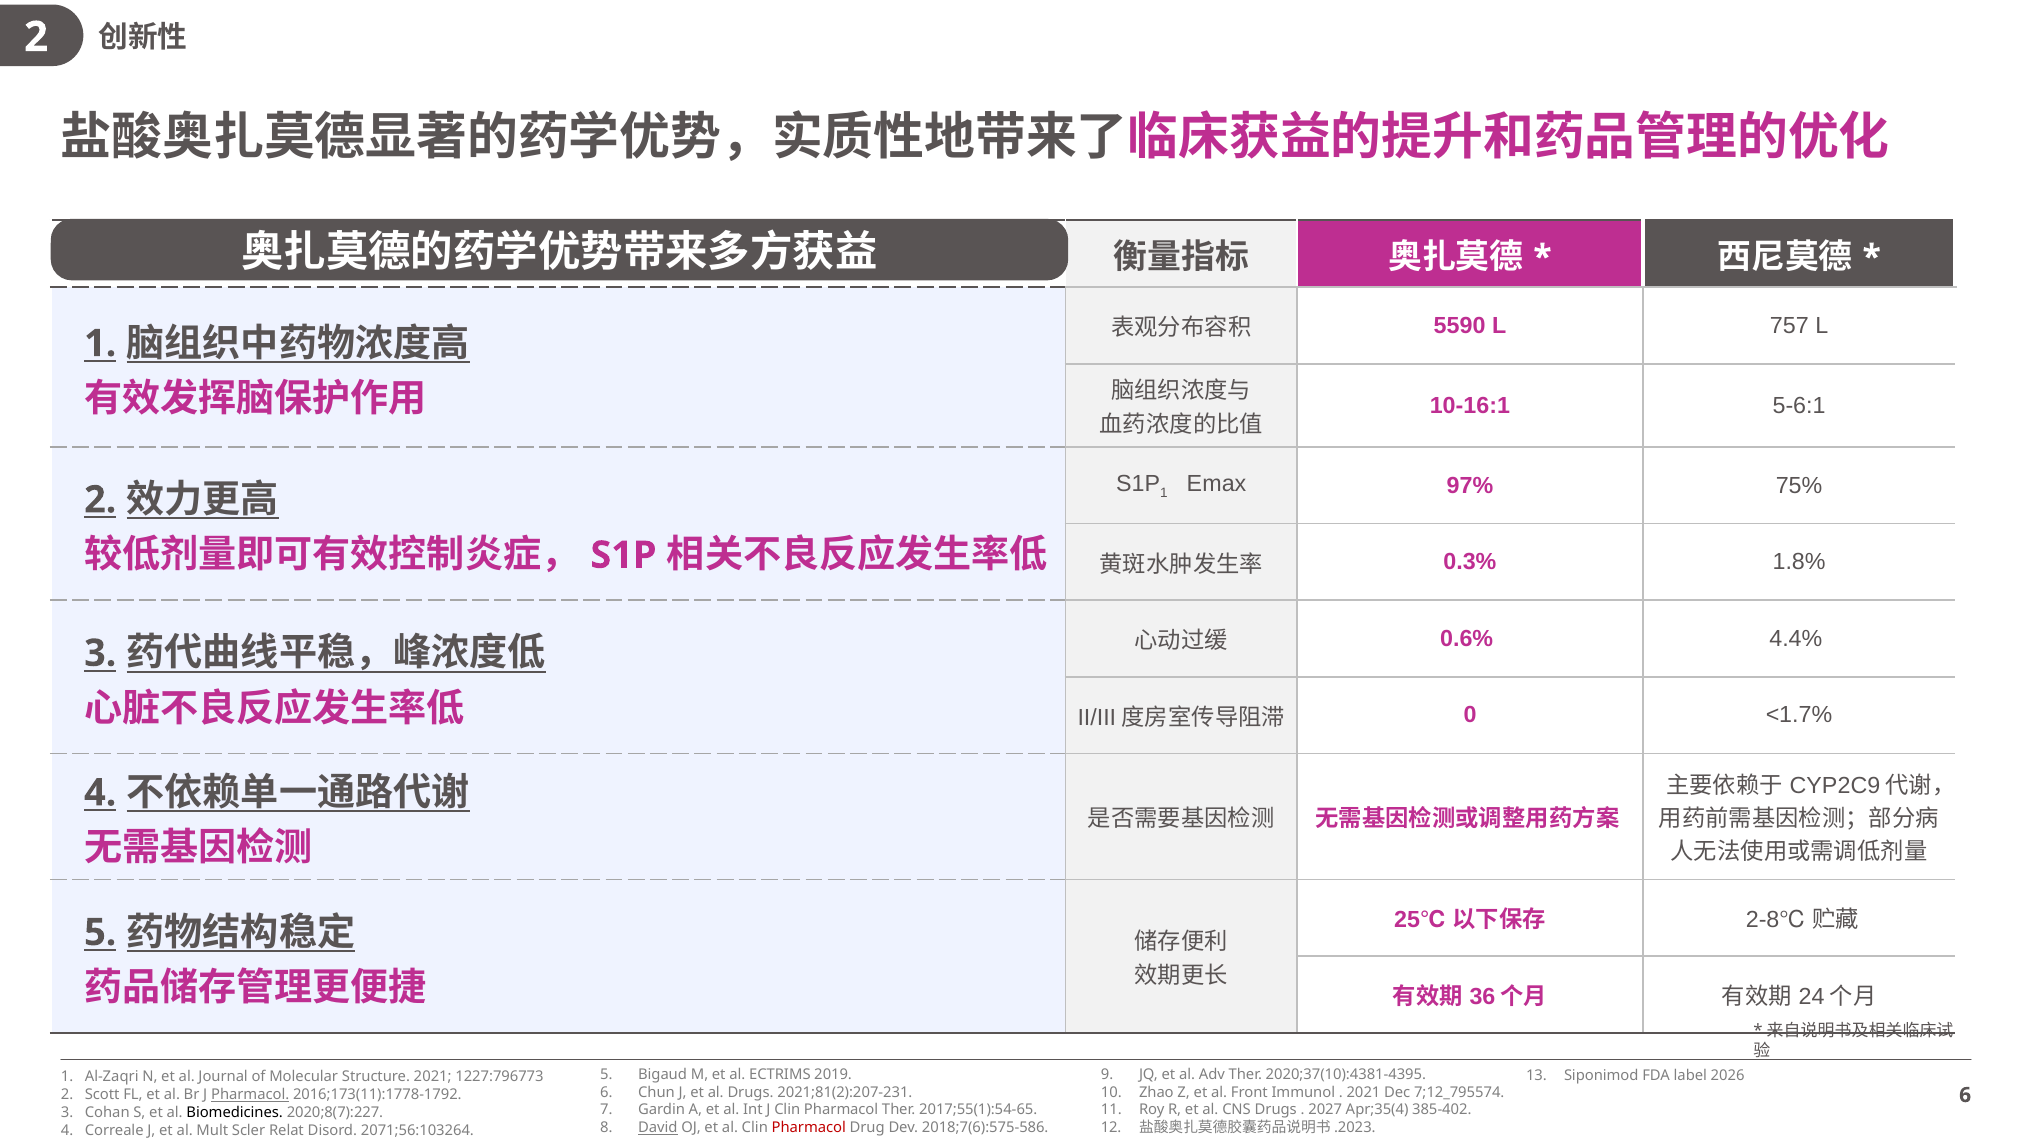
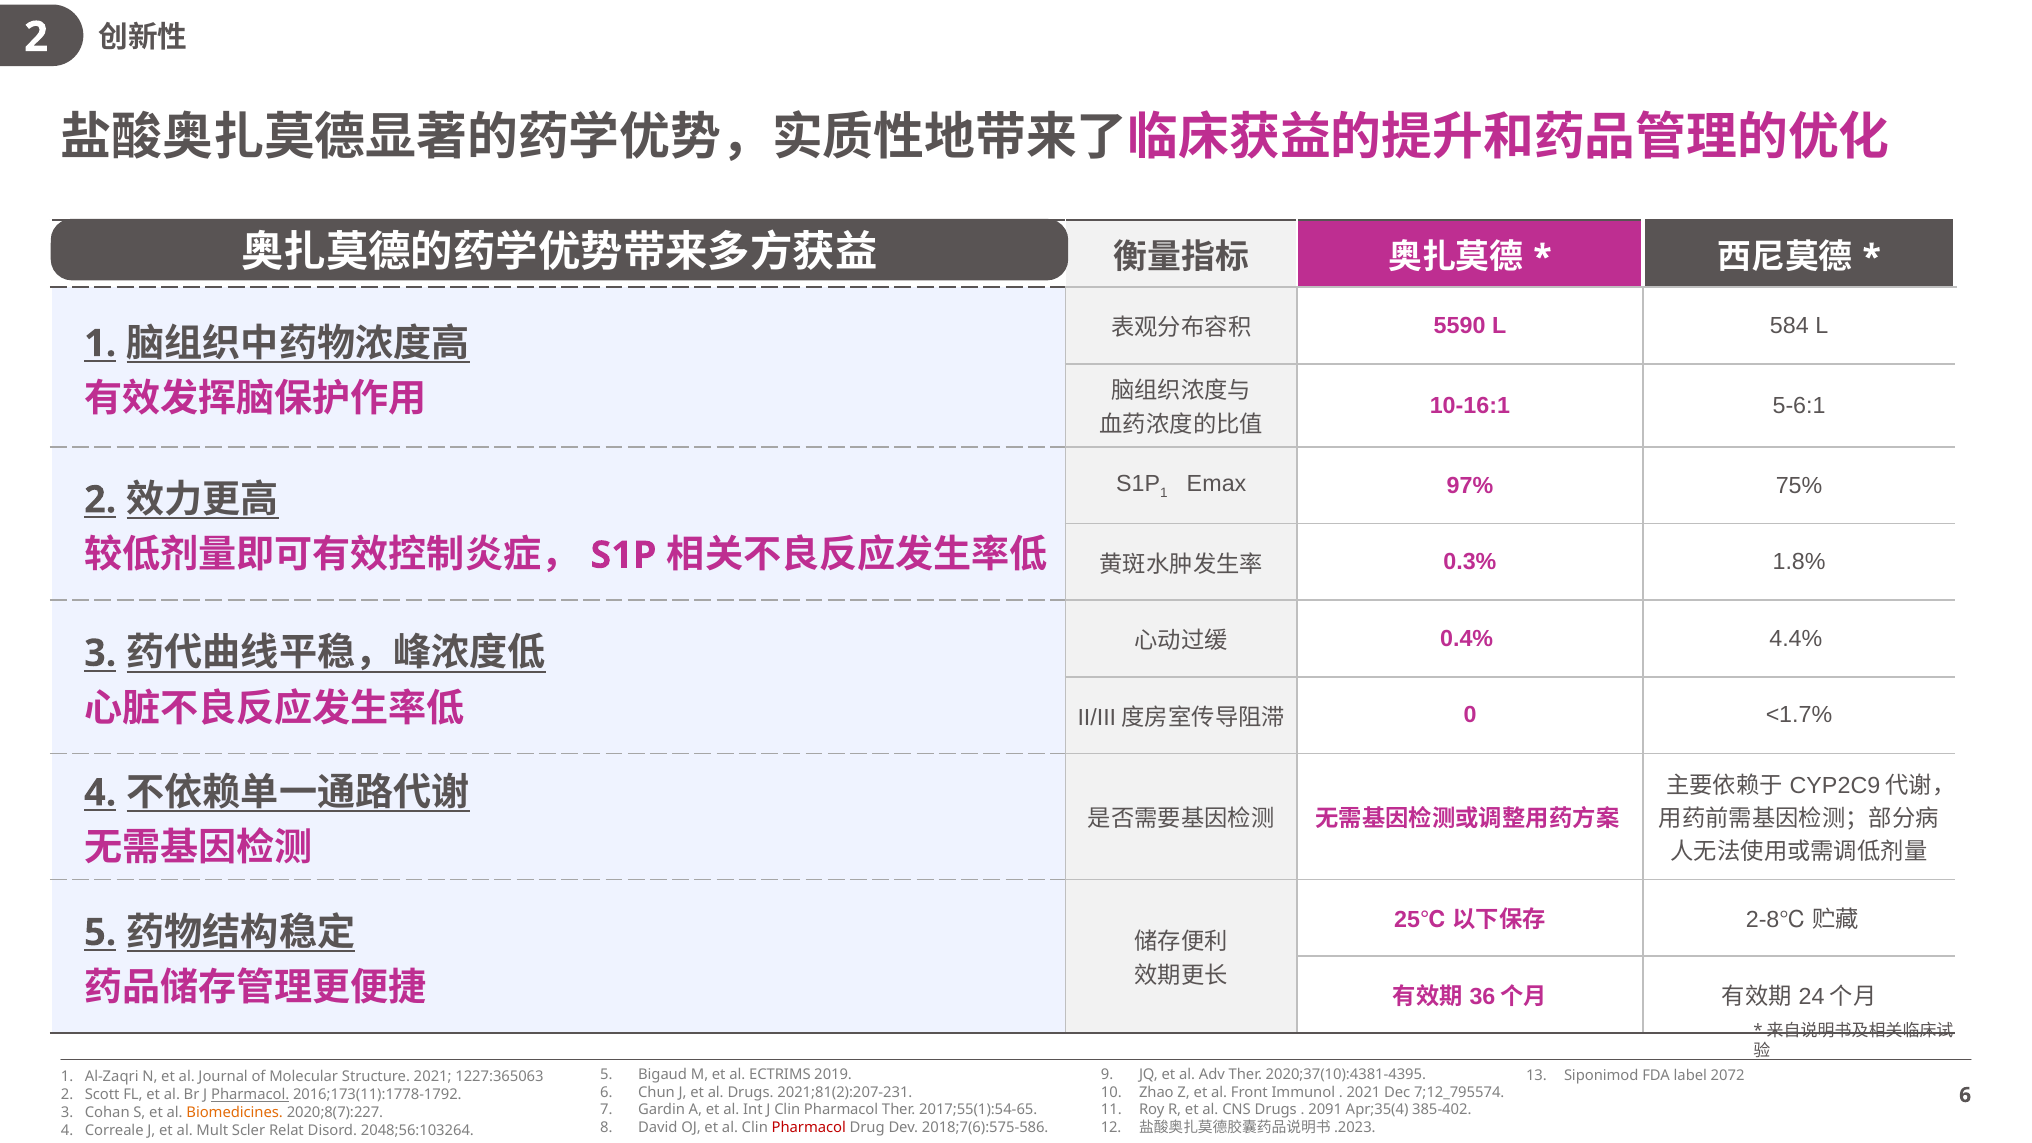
757: 757 -> 584 (1789, 326)
0.6%: 0.6% -> 0.4% (1467, 639)
2026: 2026 -> 2072 (1728, 1075)
1227:796773: 1227:796773 -> 1227:365063 (500, 1077)
2027: 2027 -> 2091 (1325, 1110)
Biomedicines colour: black -> orange (235, 1112)
David underline: present -> none (658, 1128)
2071;56:103264: 2071;56:103264 -> 2048;56:103264 (417, 1130)
